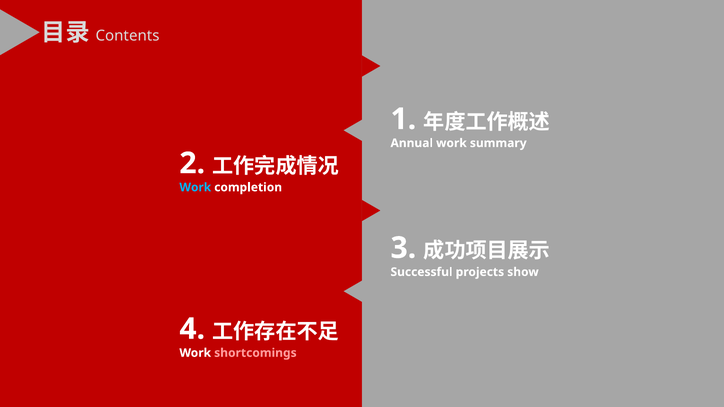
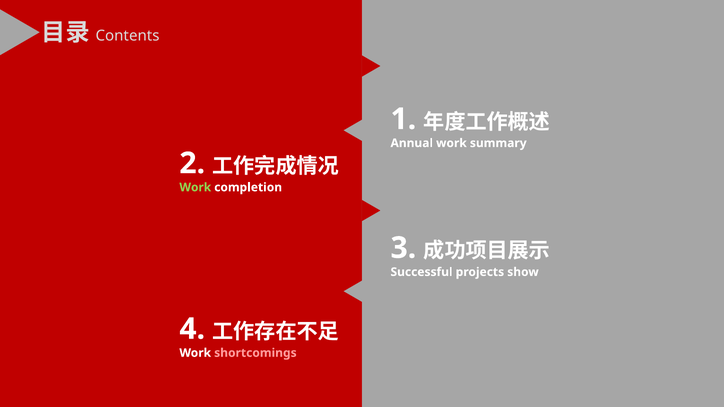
Work colour: light blue -> light green (195, 187)
